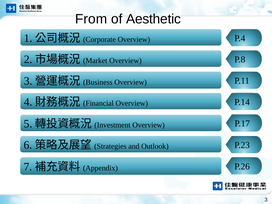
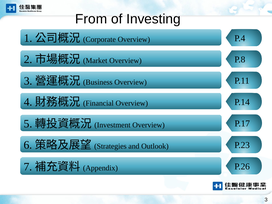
Aesthetic: Aesthetic -> Investing (153, 19)
